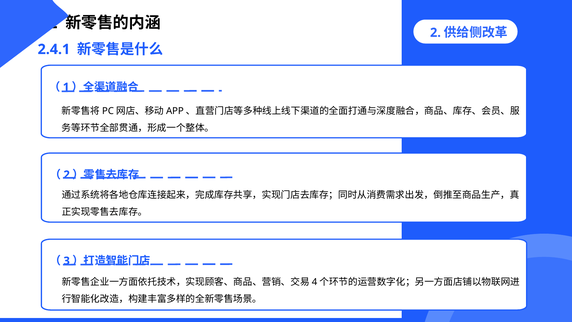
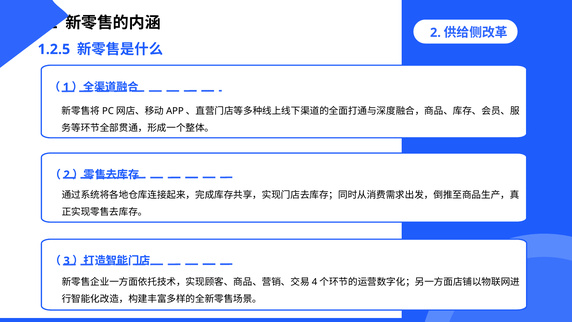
2.4.1: 2.4.1 -> 1.2.5 (54, 49)
